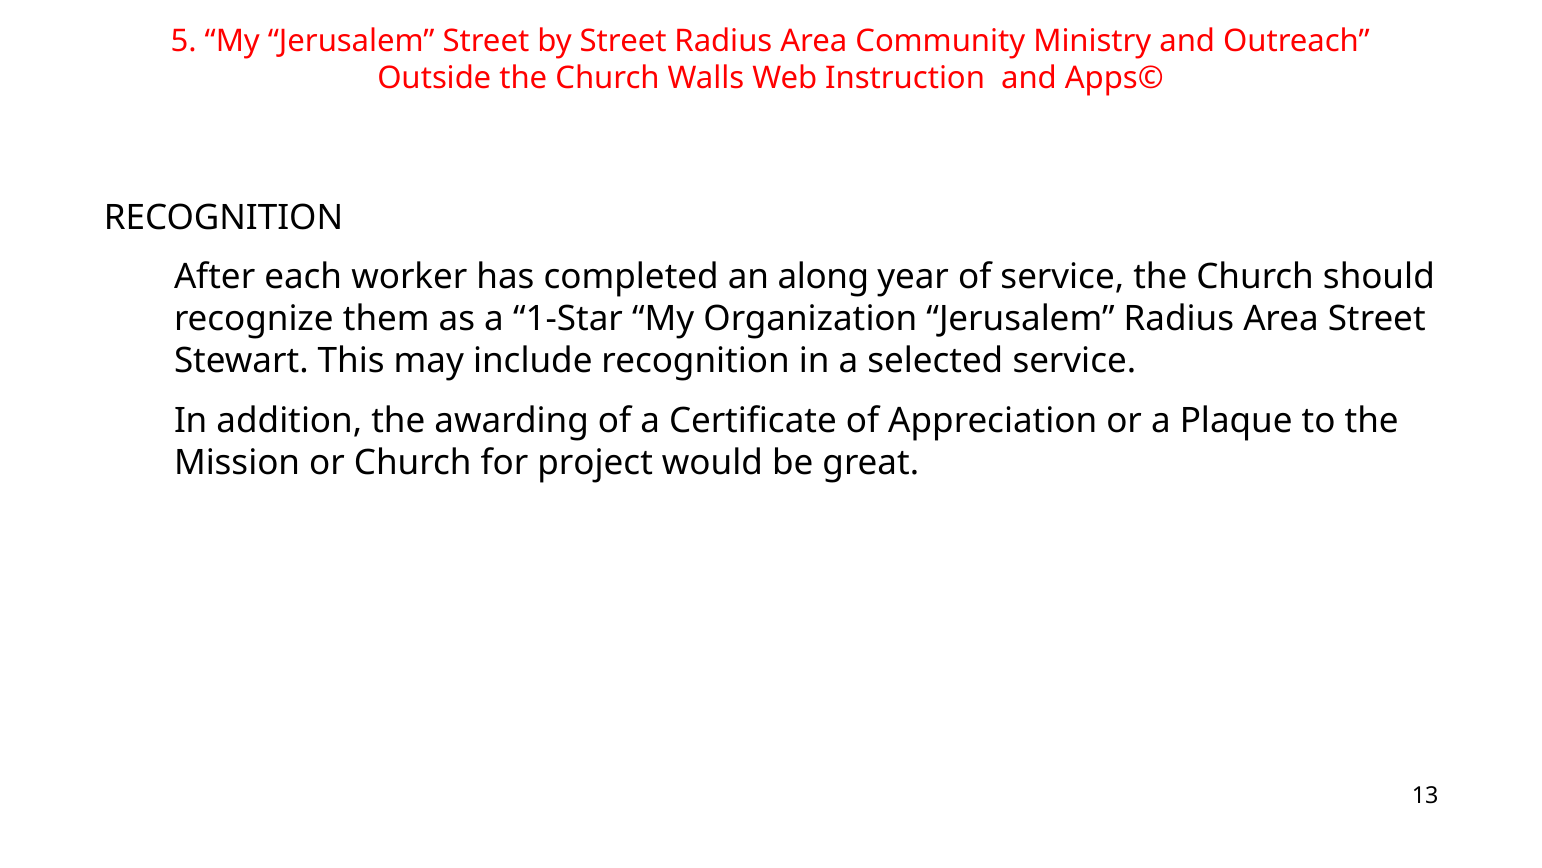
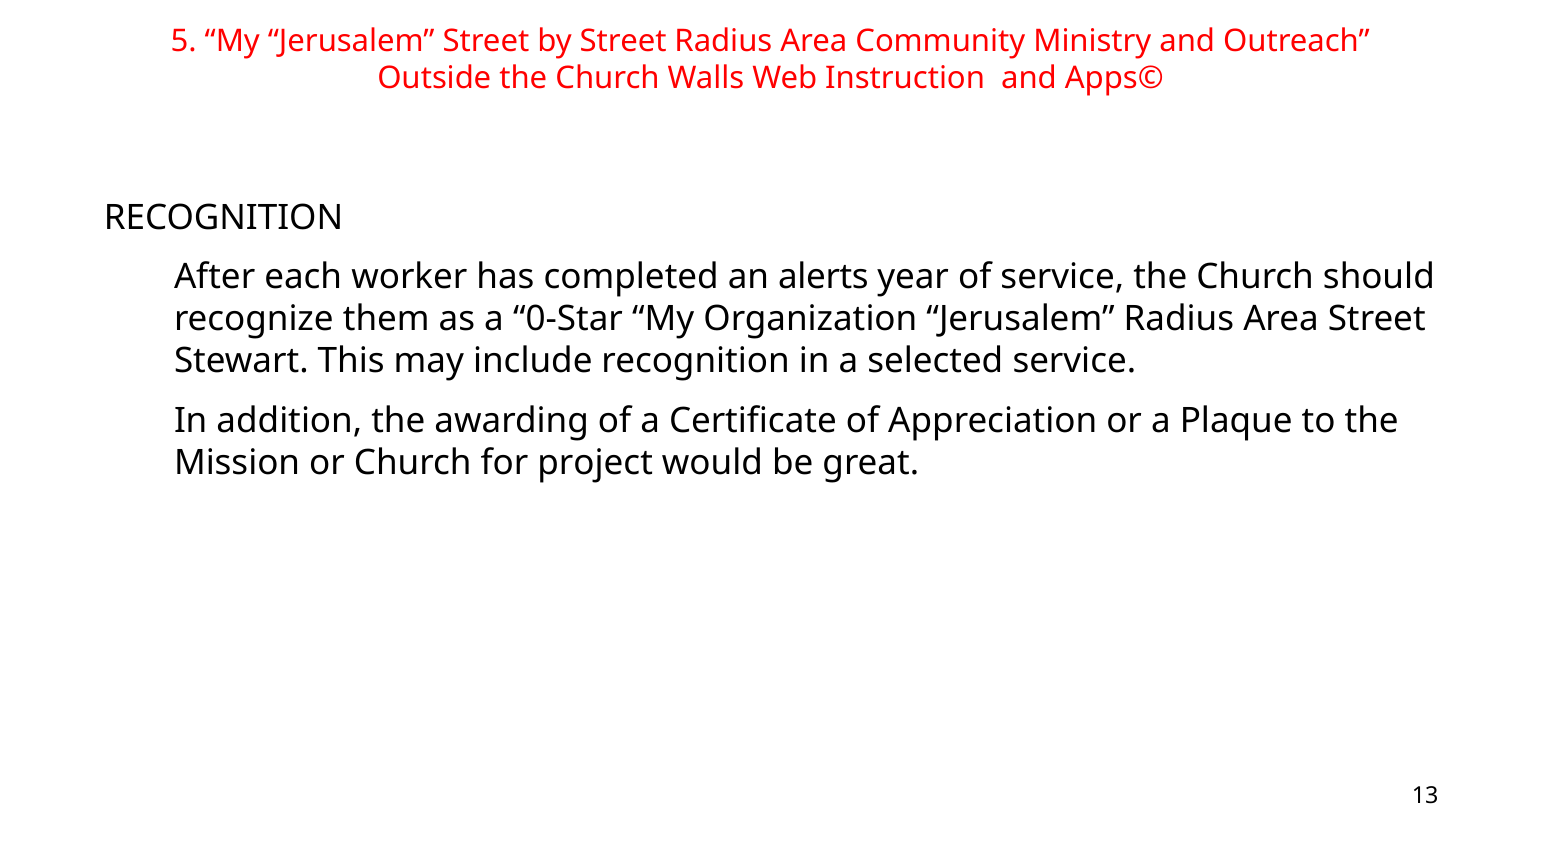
along: along -> alerts (823, 277)
1-Star: 1-Star -> 0-Star (568, 319)
